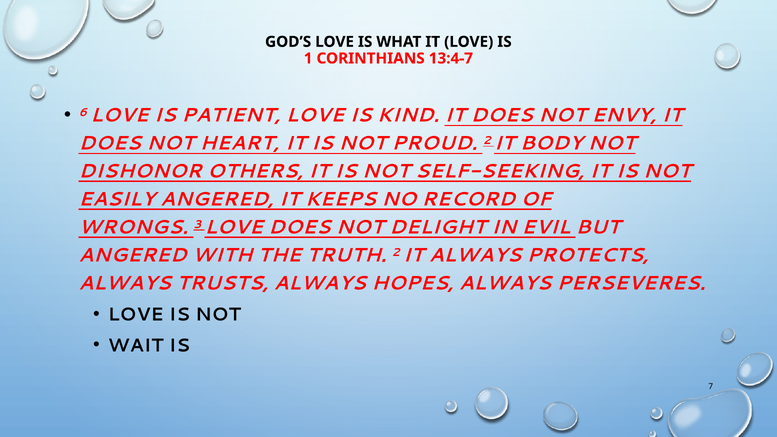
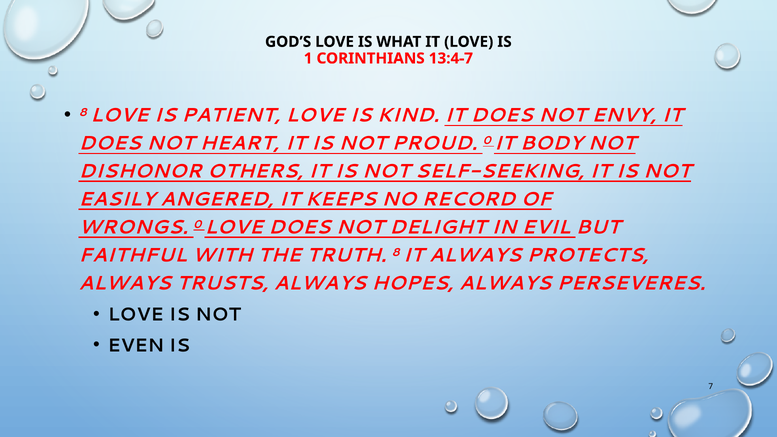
6: 6 -> 8 (83, 112)
PROUD 2: 2 -> 0 (487, 140)
WRONGS 3: 3 -> 0 (197, 224)
ANGERED: ANGERED -> FAITHFUL (133, 255)
TRUTH 2: 2 -> 8 (396, 252)
WAIT: WAIT -> EVEN (136, 345)
